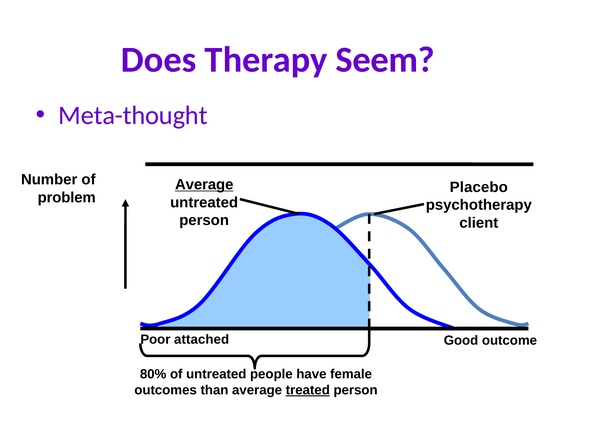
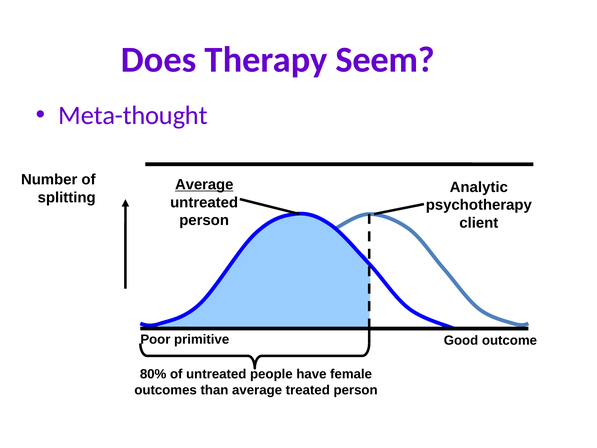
Placebo: Placebo -> Analytic (479, 187)
problem: problem -> splitting (67, 197)
attached: attached -> primitive (202, 339)
treated underline: present -> none (308, 390)
